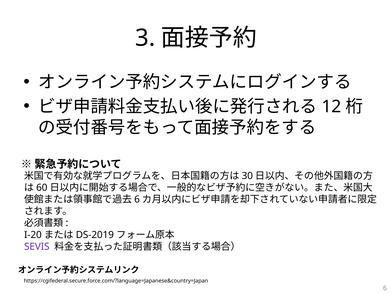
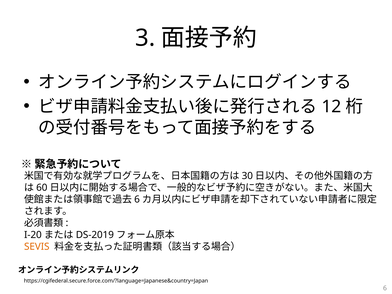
SEVIS colour: purple -> orange (37, 247)
